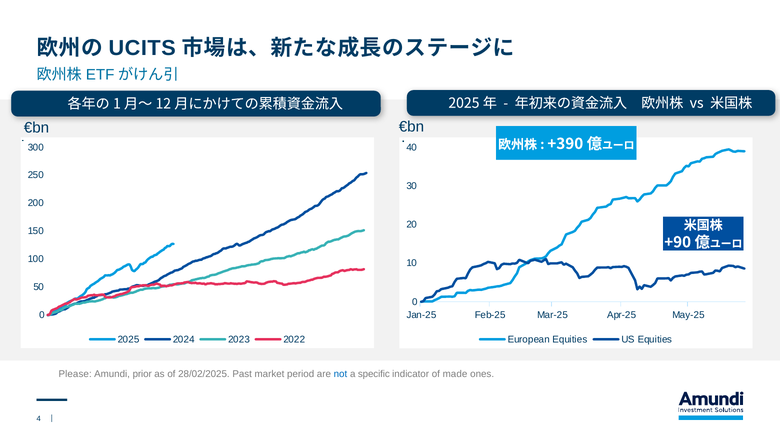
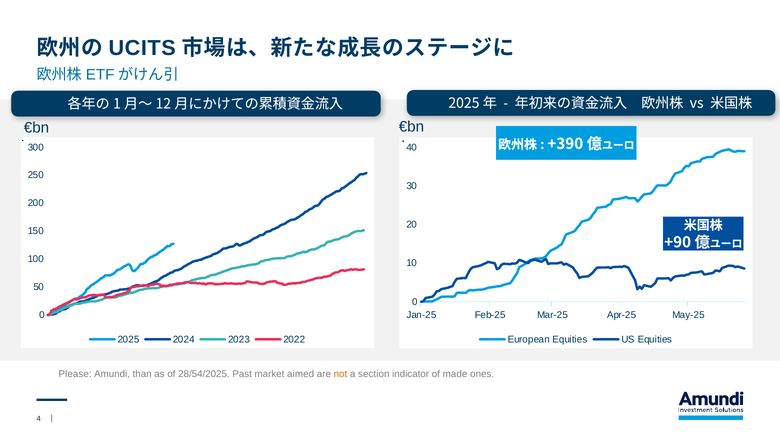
prior: prior -> than (142, 374)
28/02/2025: 28/02/2025 -> 28/54/2025 (204, 374)
period: period -> aimed (301, 374)
not colour: blue -> orange (340, 374)
specific: specific -> section (374, 374)
